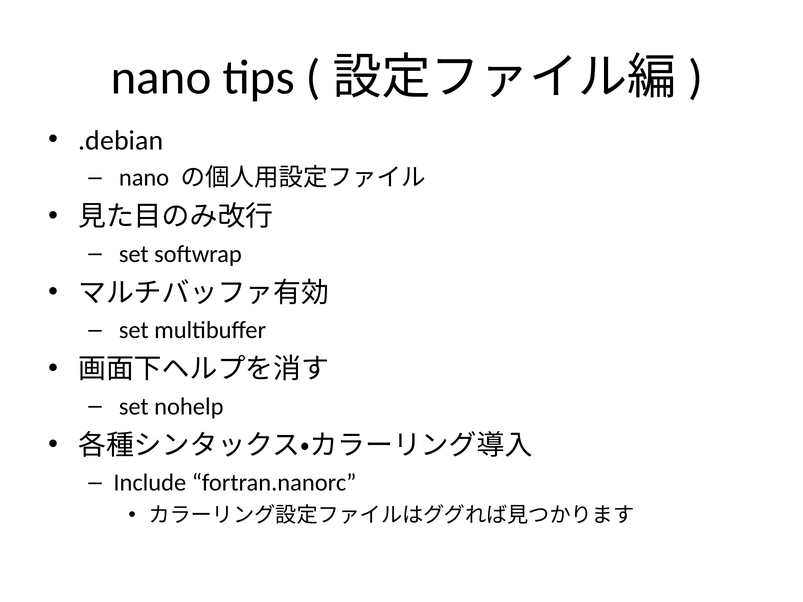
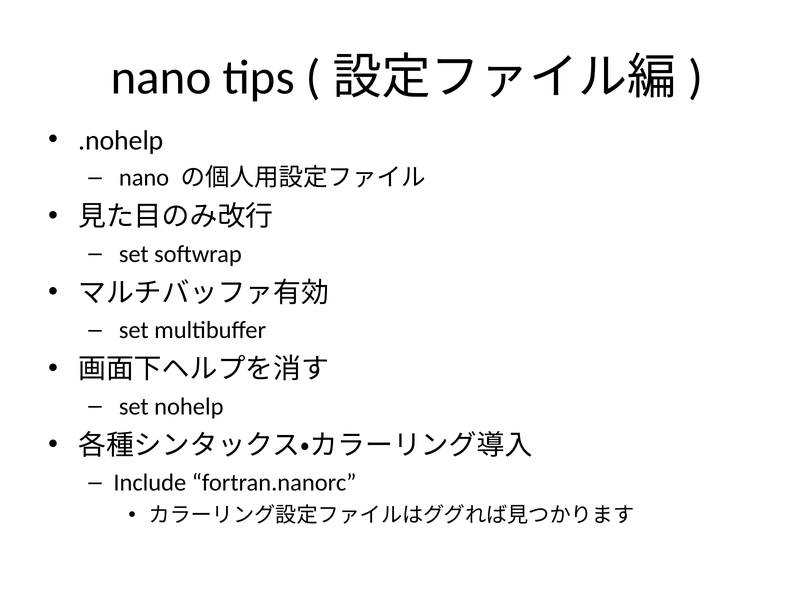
.debian: .debian -> .nohelp (121, 140)
